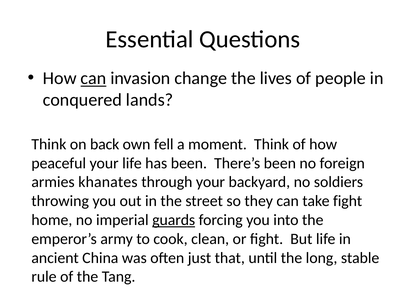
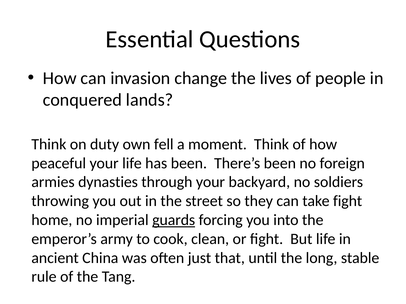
can underline: present -> none (93, 78)
back: back -> duty (105, 145)
khanates: khanates -> dynasties (108, 182)
